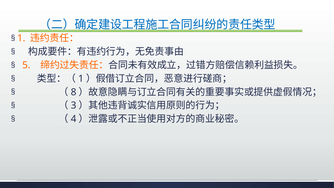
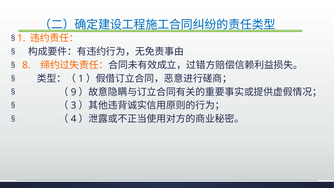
5: 5 -> 8 (26, 65)
8: 8 -> 9 (74, 92)
